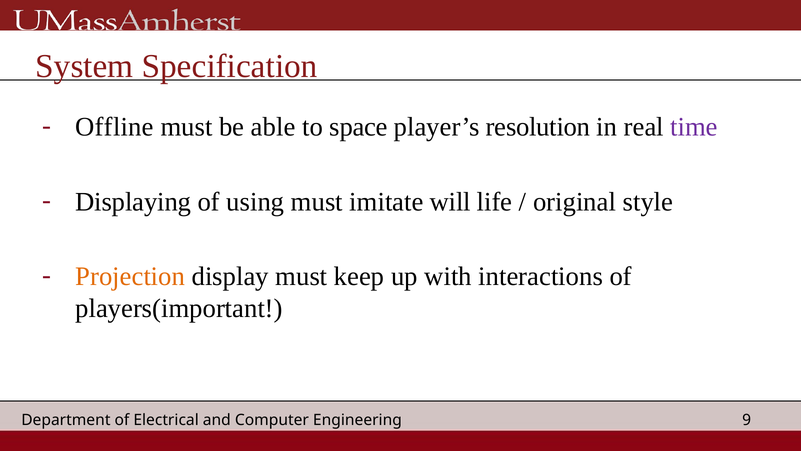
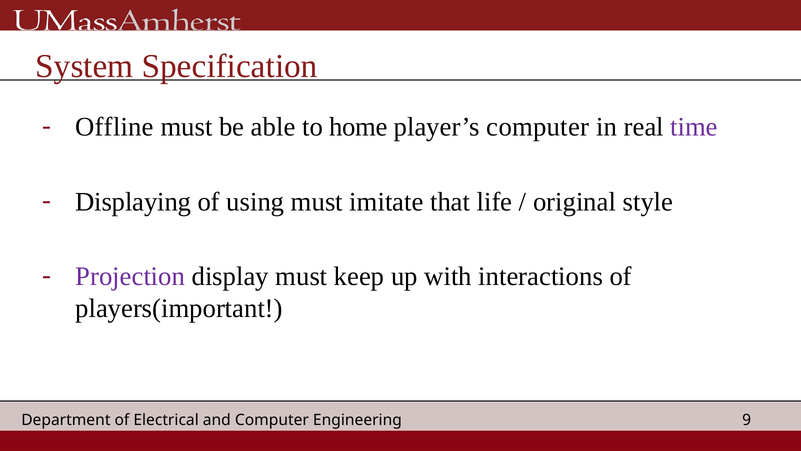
space: space -> home (359, 127)
player’s resolution: resolution -> computer (538, 127)
will: will -> that (450, 202)
Projection colour: orange -> purple (130, 276)
